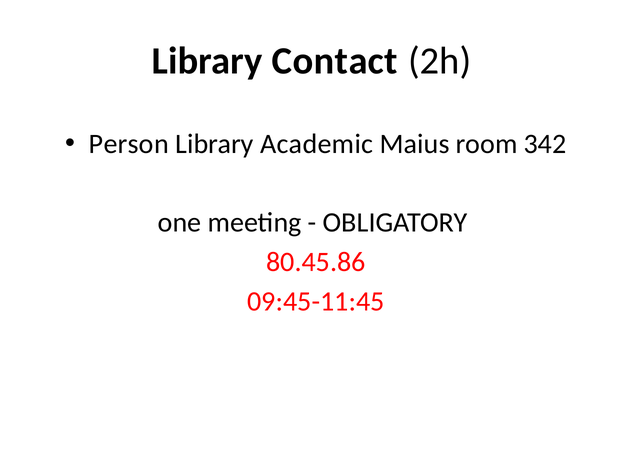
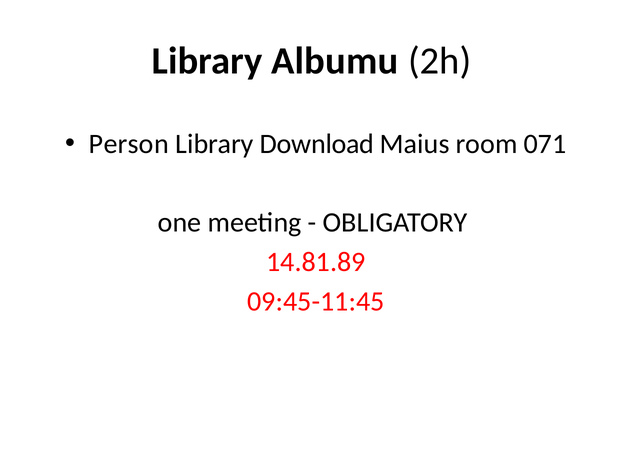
Contact: Contact -> Albumu (335, 61)
Academic: Academic -> Download (317, 144)
342: 342 -> 071 (545, 144)
80.45.86: 80.45.86 -> 14.81.89 (316, 262)
